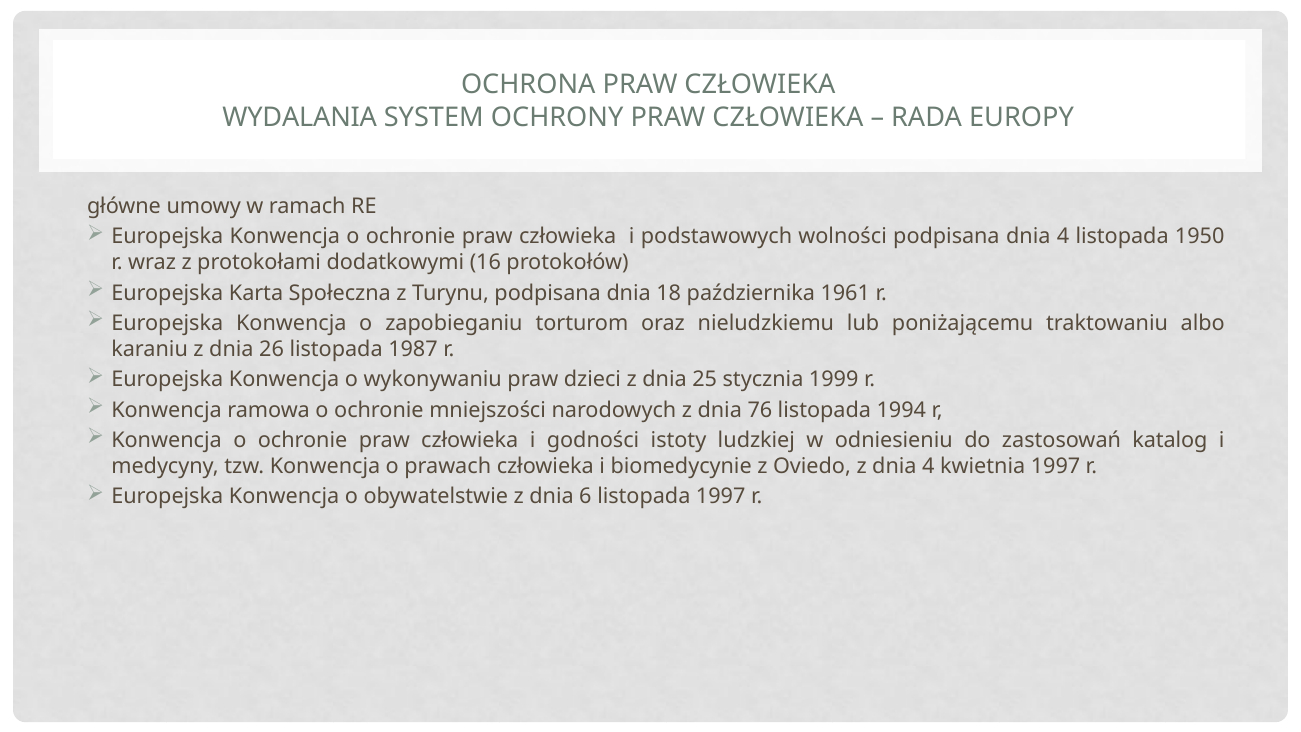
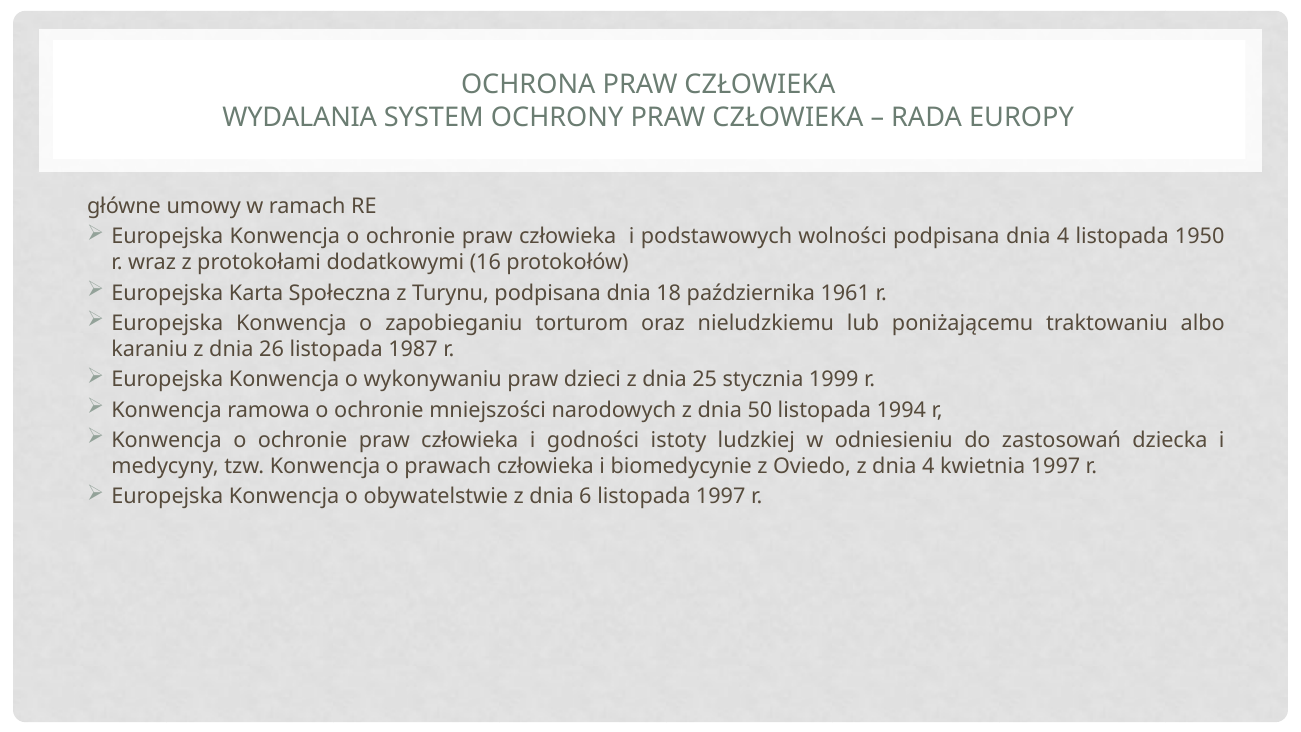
76: 76 -> 50 (760, 410)
katalog: katalog -> dziecka (1170, 440)
